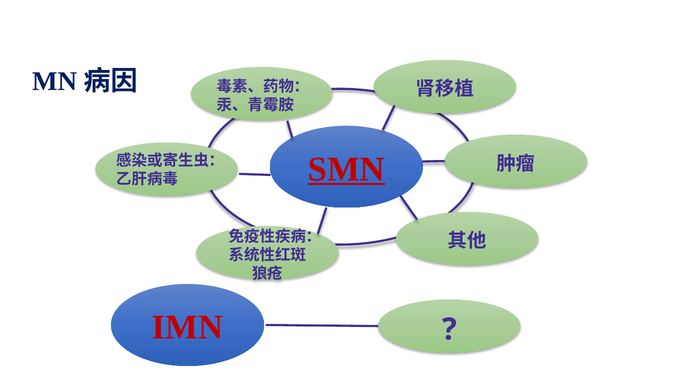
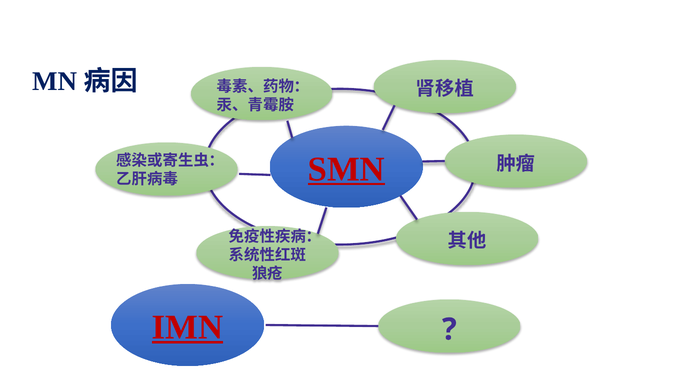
IMN underline: none -> present (188, 328)
